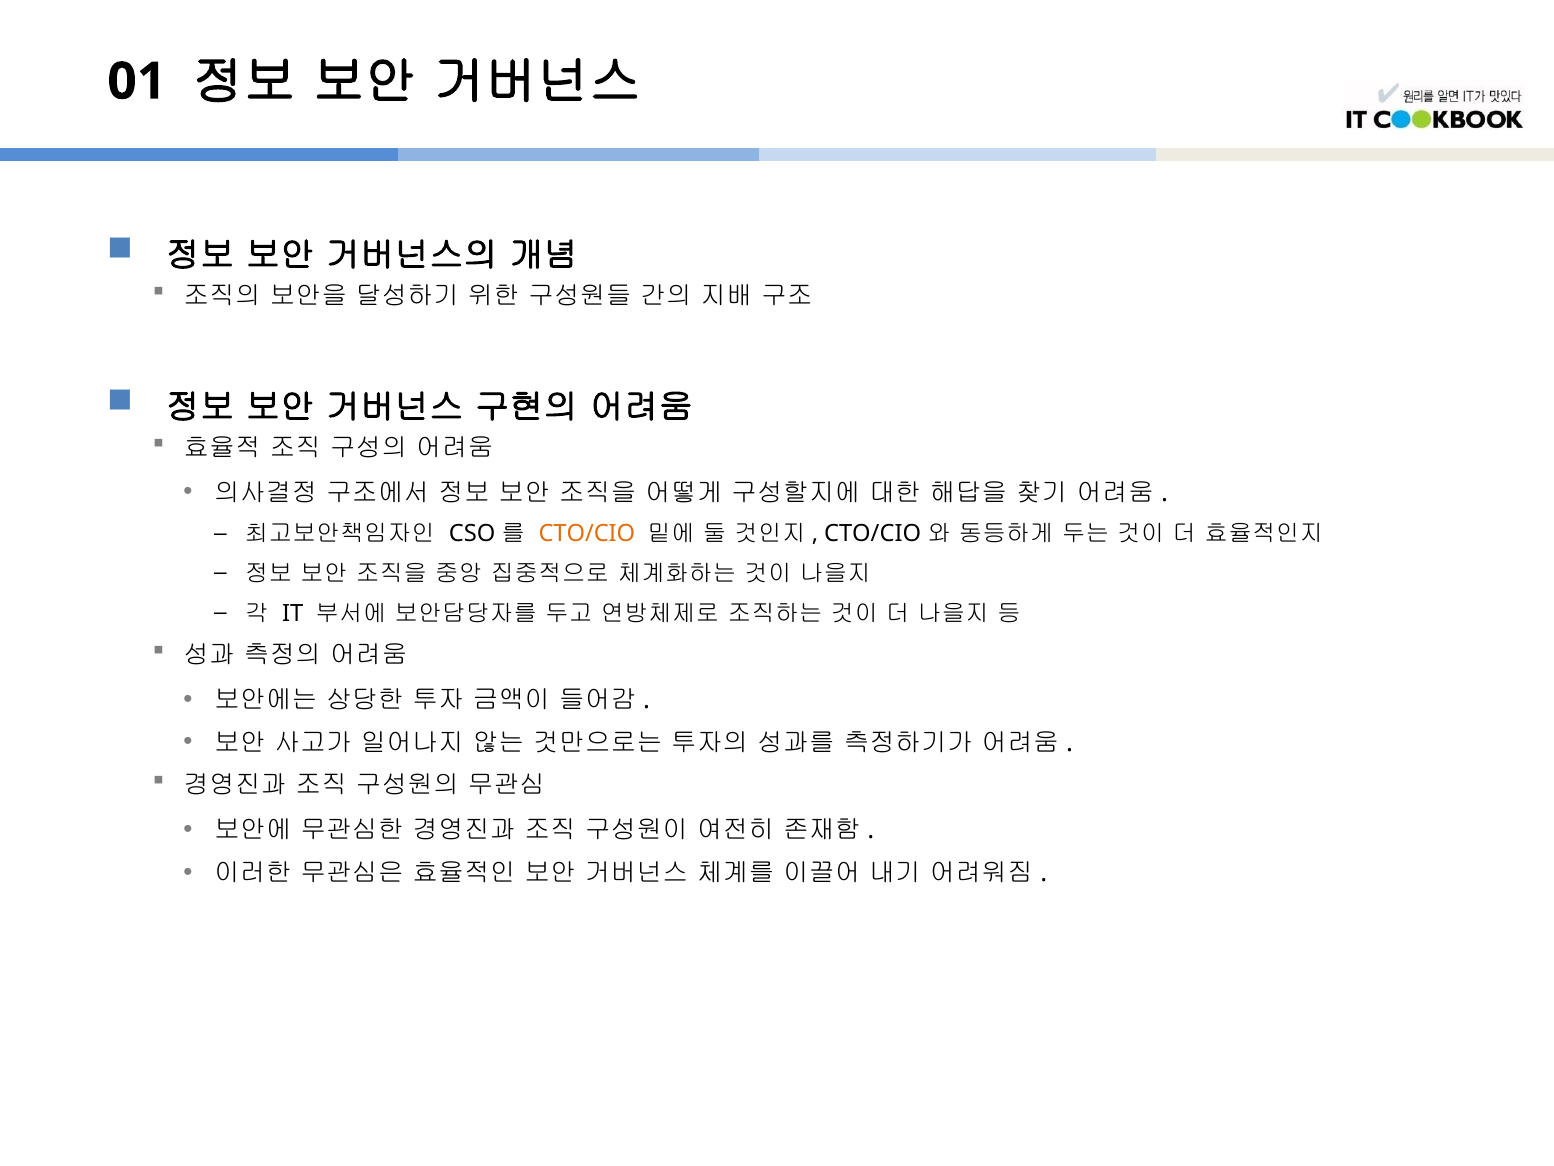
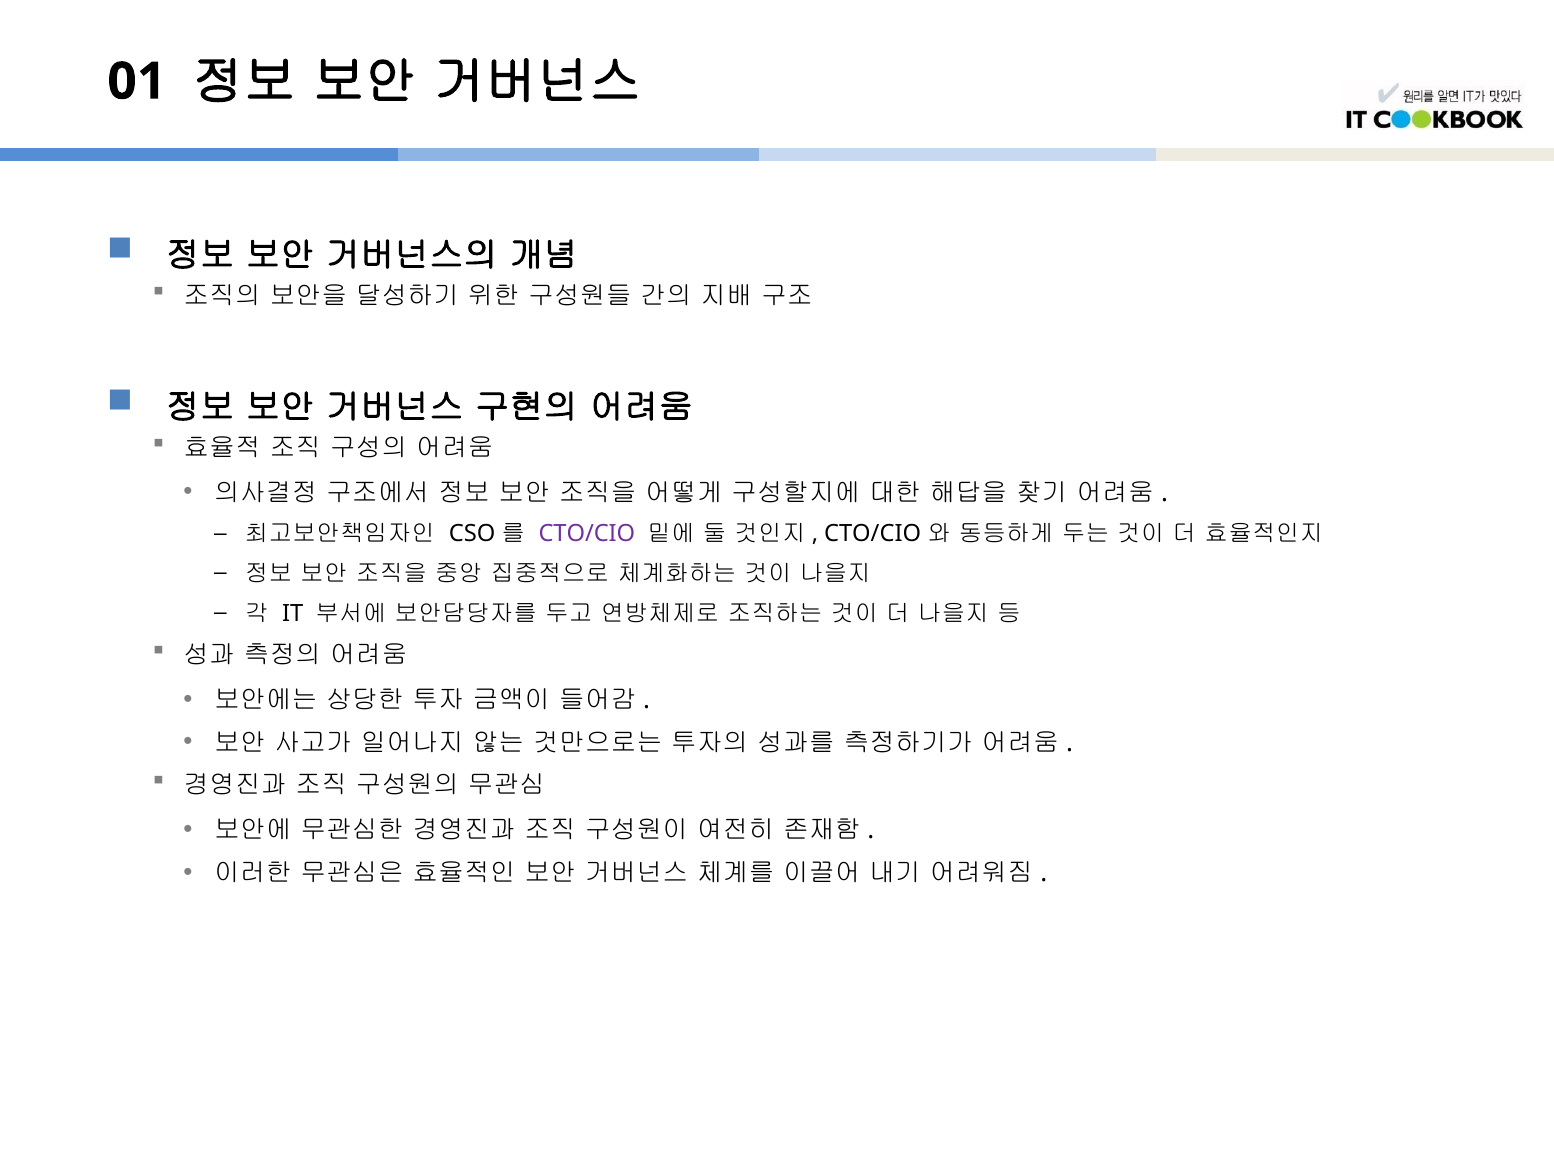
CTO/CIO colour: orange -> purple (587, 533)
